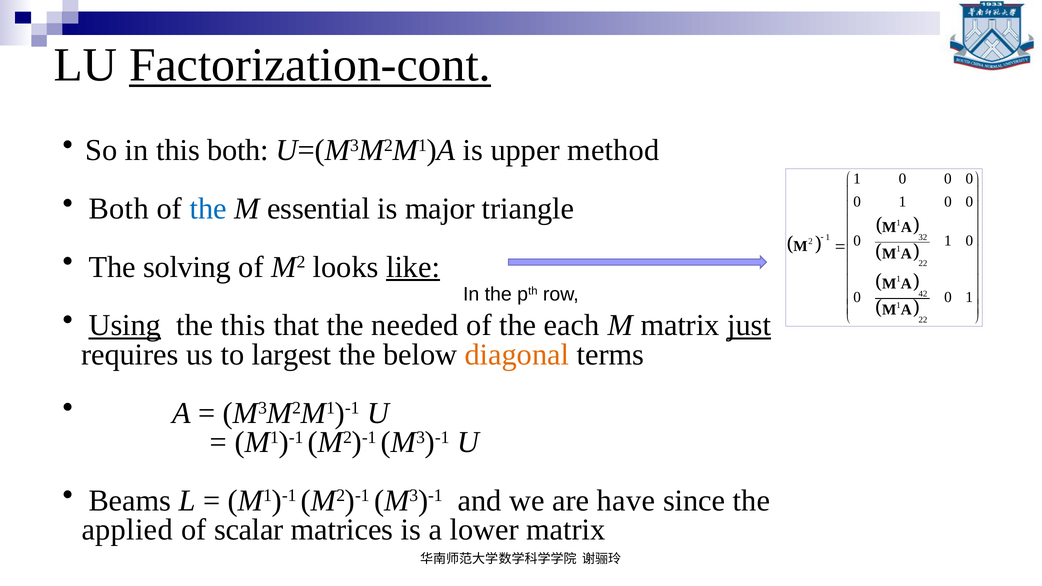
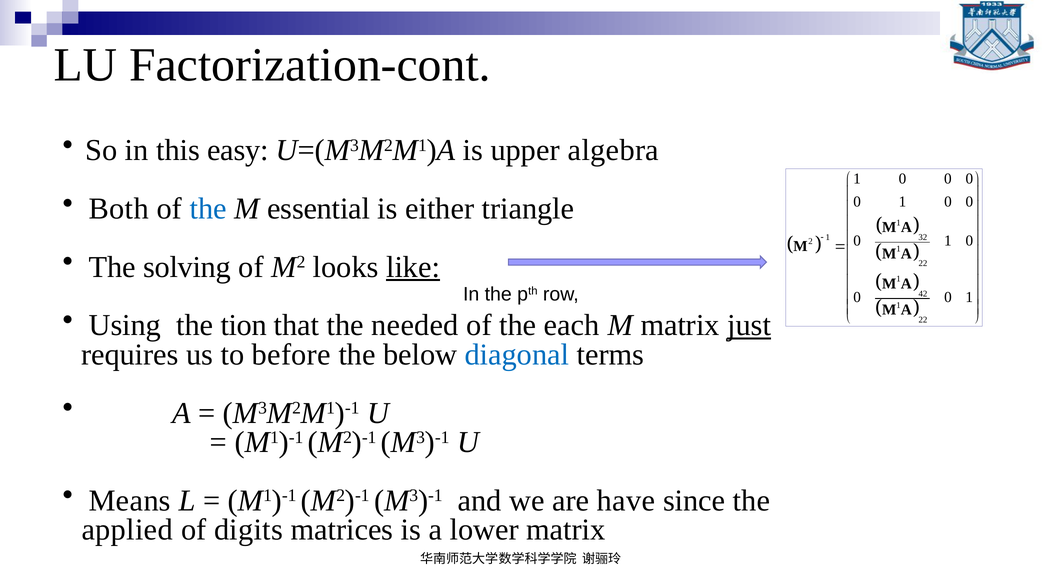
Factorization-cont underline: present -> none (310, 65)
this both: both -> easy (238, 150)
method: method -> algebra (613, 150)
major: major -> either (440, 209)
Using underline: present -> none (125, 326)
the this: this -> tion (244, 326)
largest: largest -> before (291, 355)
diagonal colour: orange -> blue (517, 355)
Beams: Beams -> Means (130, 501)
scalar: scalar -> digits (248, 530)
